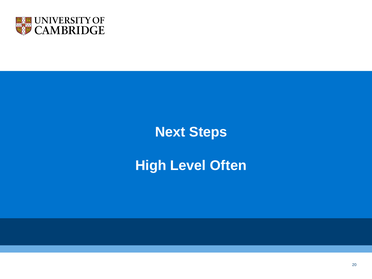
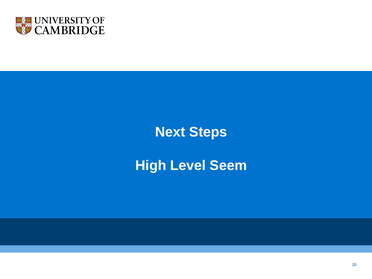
Often: Often -> Seem (228, 165)
